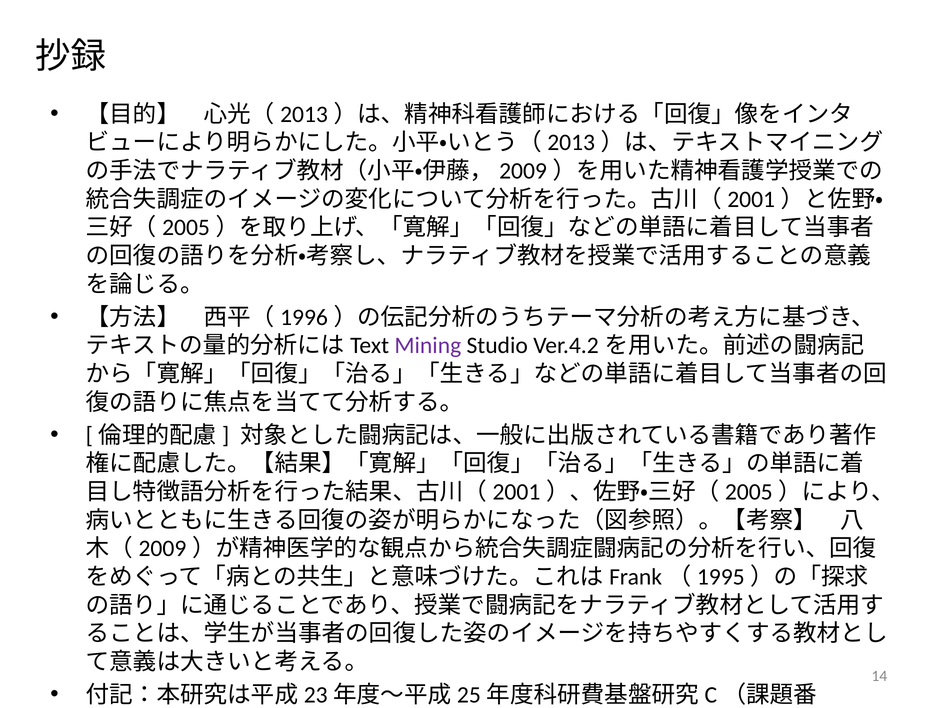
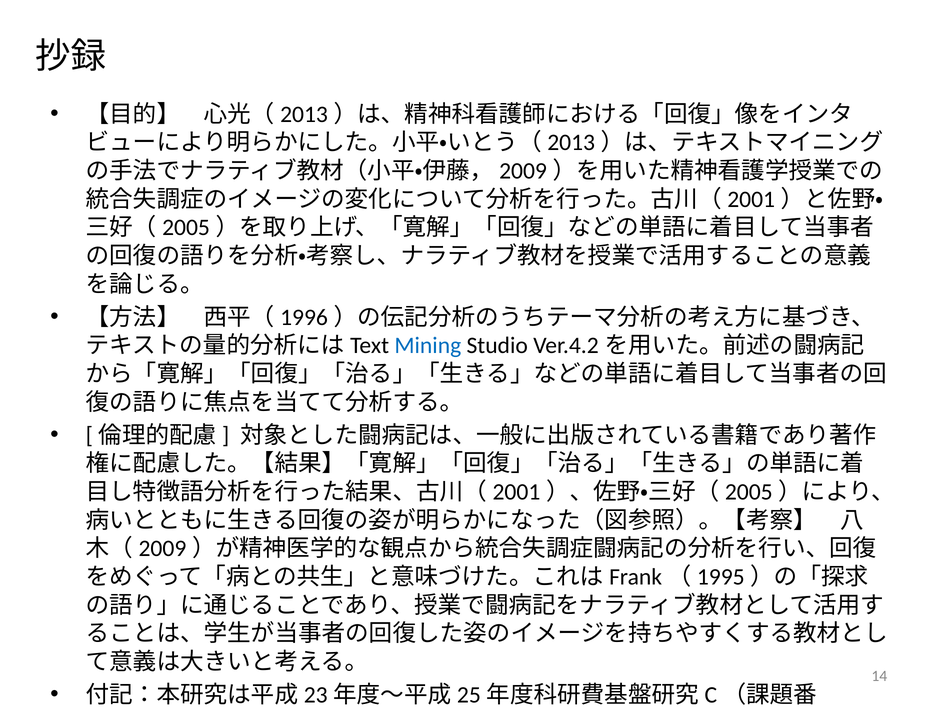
Mining colour: purple -> blue (428, 346)
